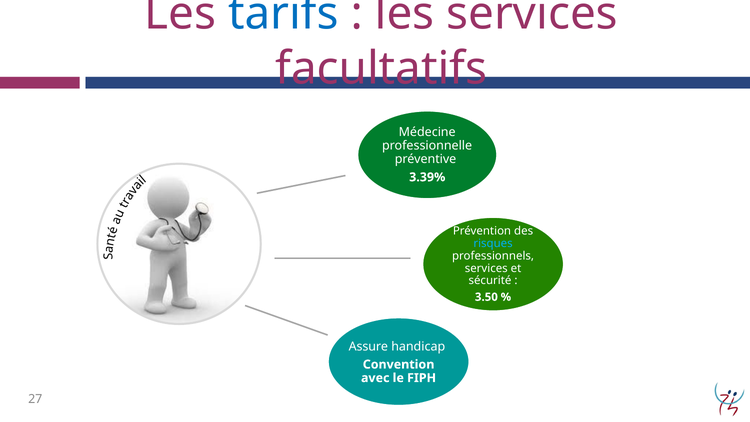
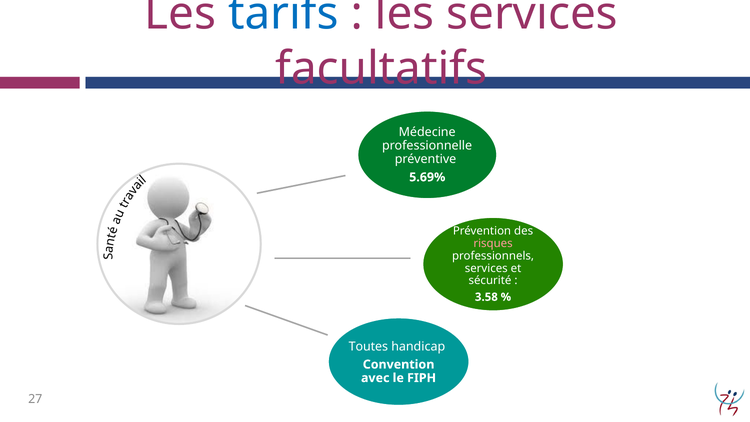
3.39%: 3.39% -> 5.69% (427, 177)
risques colour: light blue -> pink (493, 243)
3.50: 3.50 -> 3.58 (486, 297)
Assure: Assure -> Toutes (368, 347)
